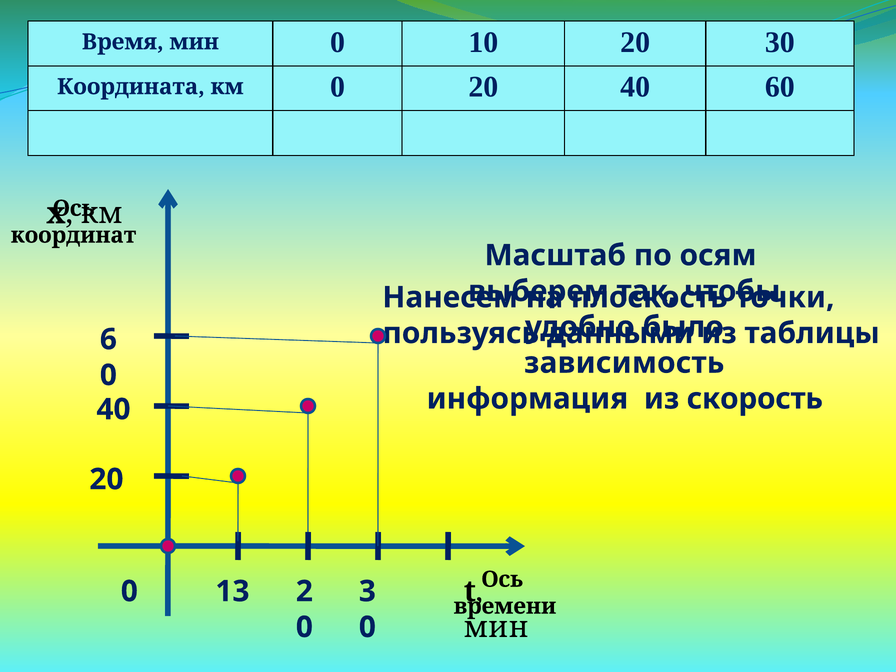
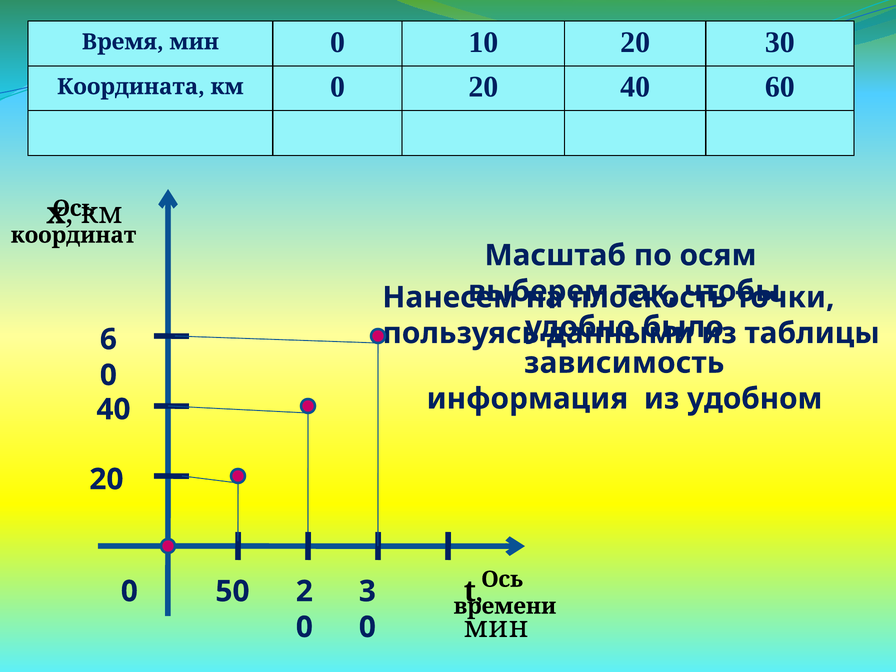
скорость: скорость -> удобном (755, 399)
13: 13 -> 50 (232, 591)
